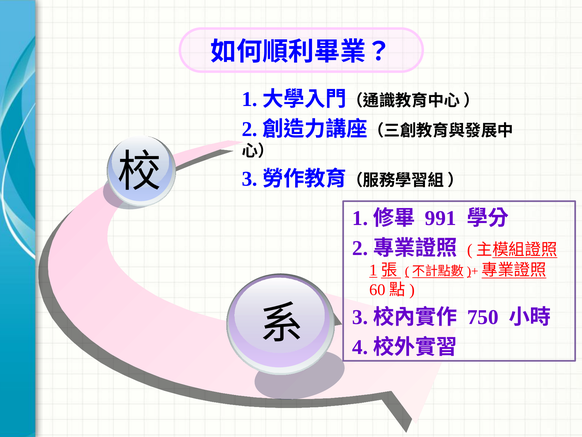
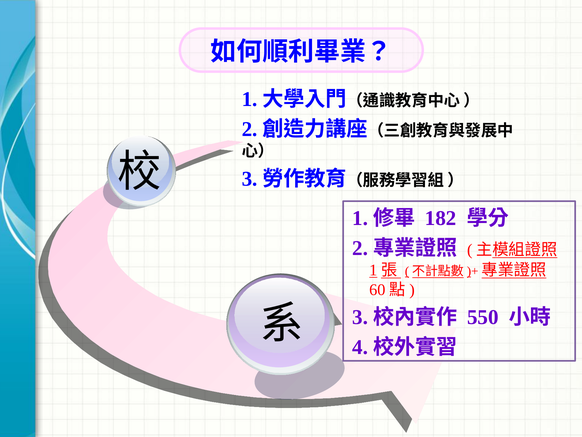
991: 991 -> 182 (441, 218)
750: 750 -> 550 (483, 317)
